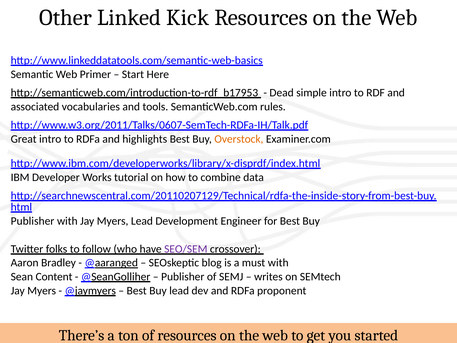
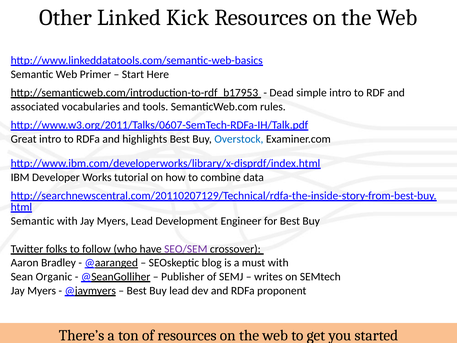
Overstock colour: orange -> blue (239, 139)
Publisher: Publisher -> Semantic (32, 221)
Content: Content -> Organic (54, 277)
